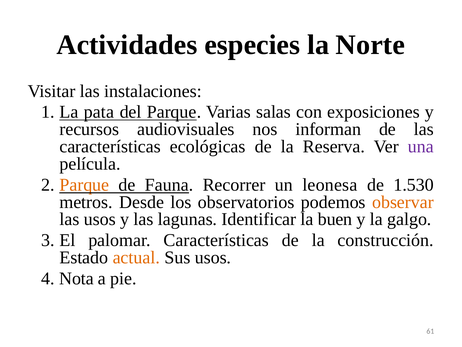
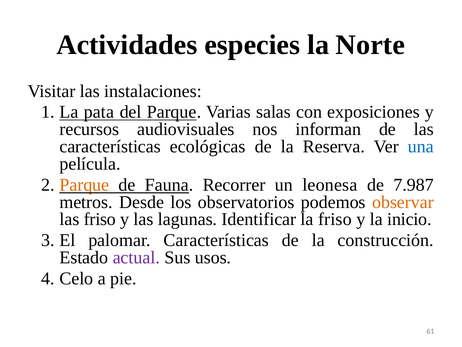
una colour: purple -> blue (421, 146)
1.530: 1.530 -> 7.987 (414, 185)
las usos: usos -> friso (100, 219)
la buen: buen -> friso (335, 219)
galgo: galgo -> inicio (409, 219)
actual colour: orange -> purple (136, 257)
Nota: Nota -> Celo (76, 278)
